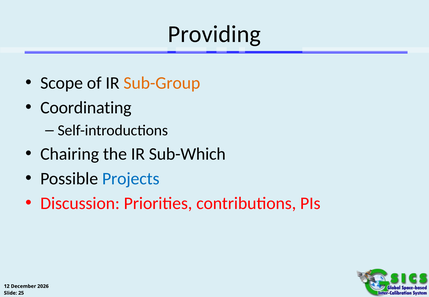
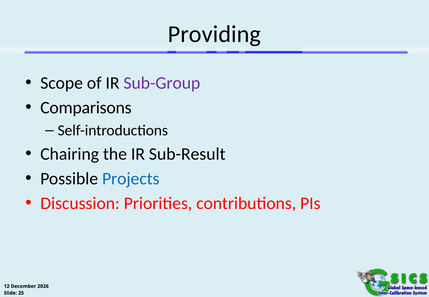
Sub-Group colour: orange -> purple (162, 83)
Coordinating: Coordinating -> Comparisons (86, 108)
Sub-Which: Sub-Which -> Sub-Result (187, 154)
